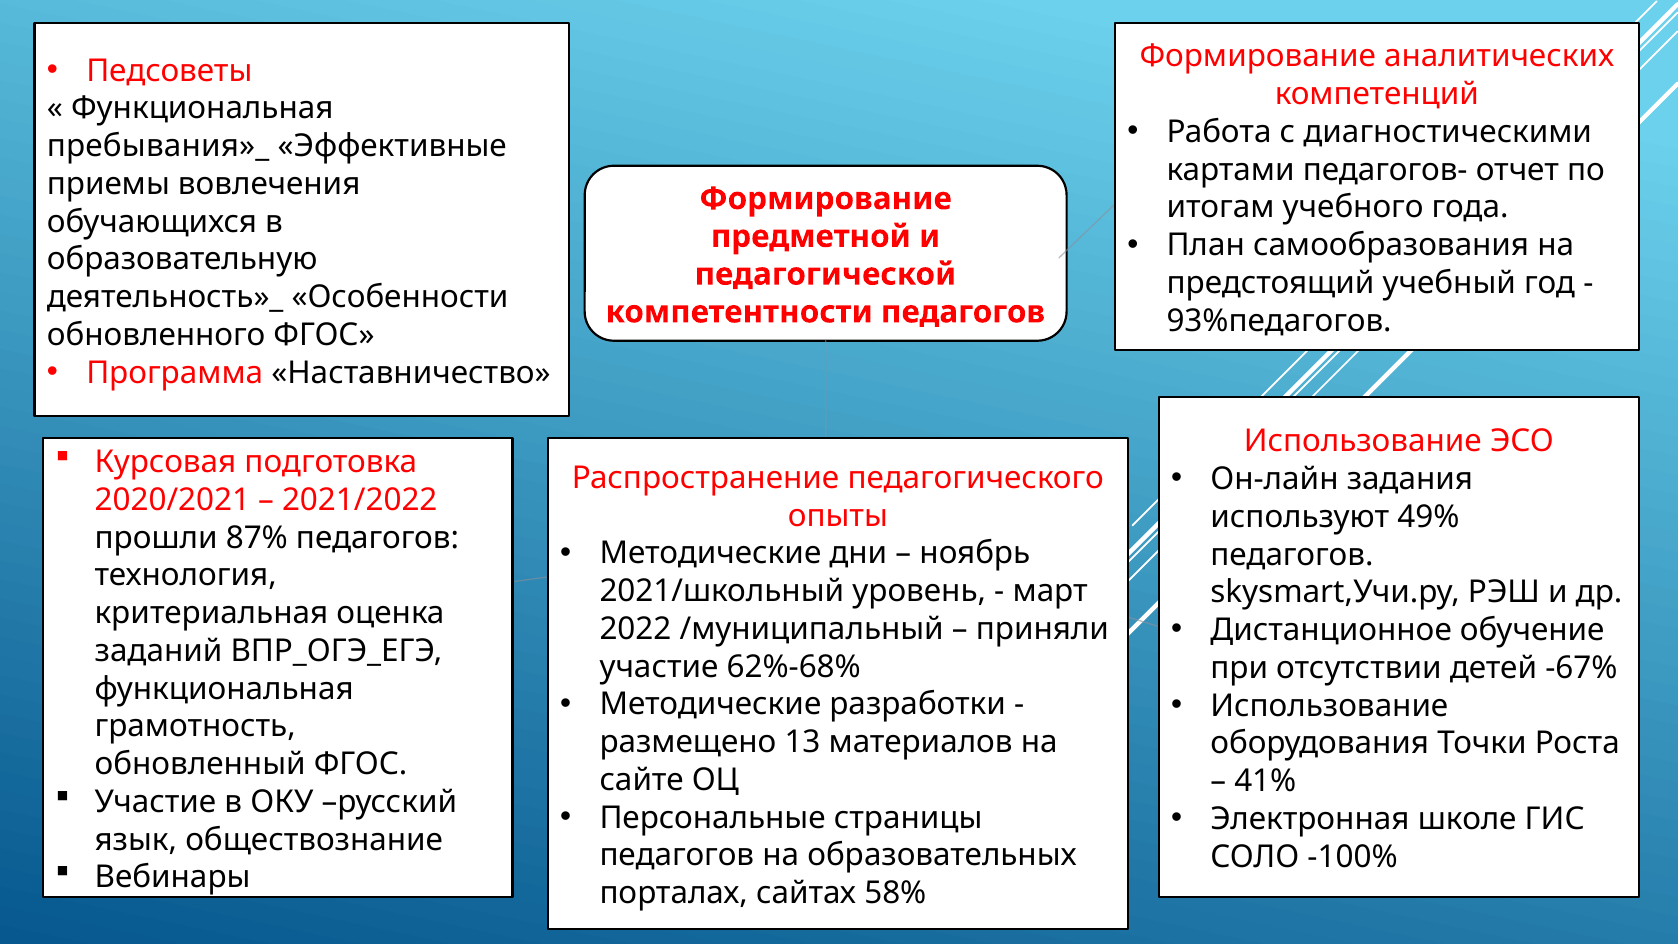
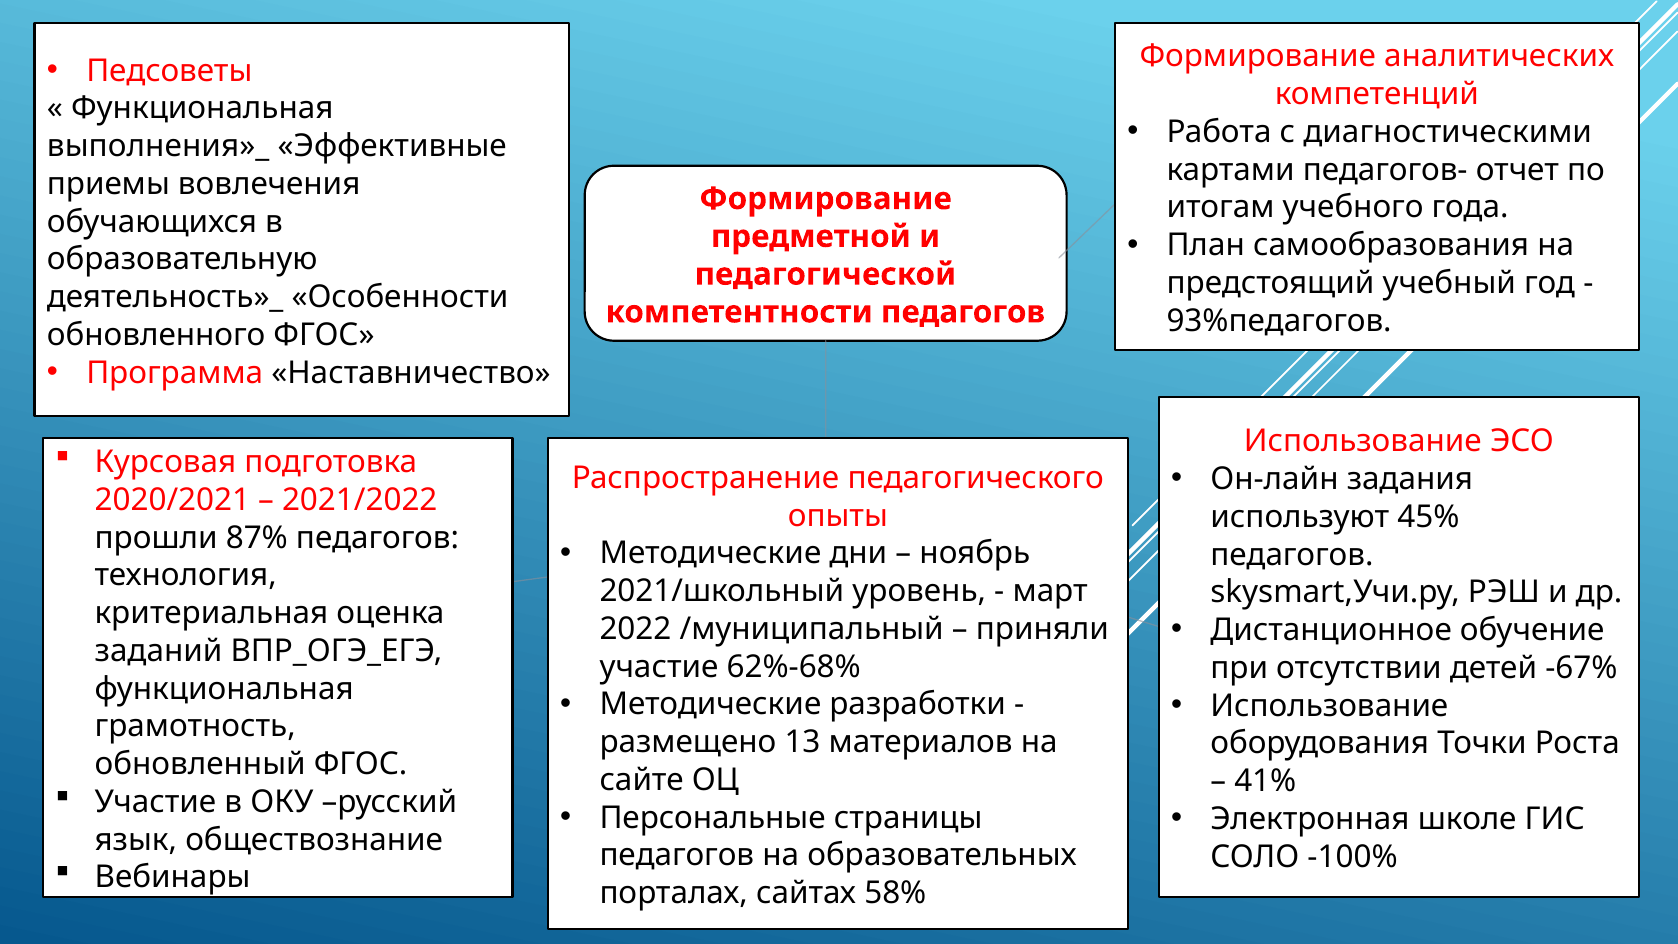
пребывания»_: пребывания»_ -> выполнения»_ (158, 146)
49%: 49% -> 45% (1428, 517)
